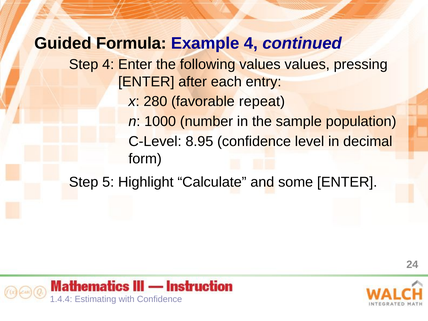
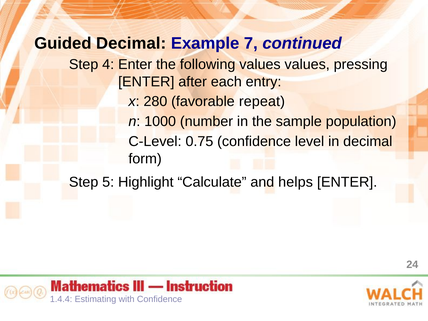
Guided Formula: Formula -> Decimal (131, 43)
Example 4: 4 -> 7 (251, 43)
8.95: 8.95 -> 0.75 (199, 142)
some: some -> helps (296, 182)
